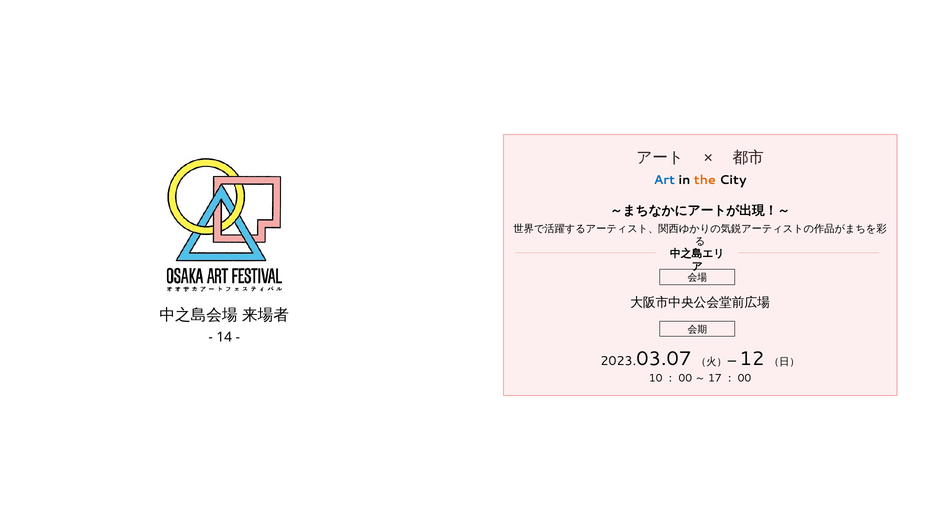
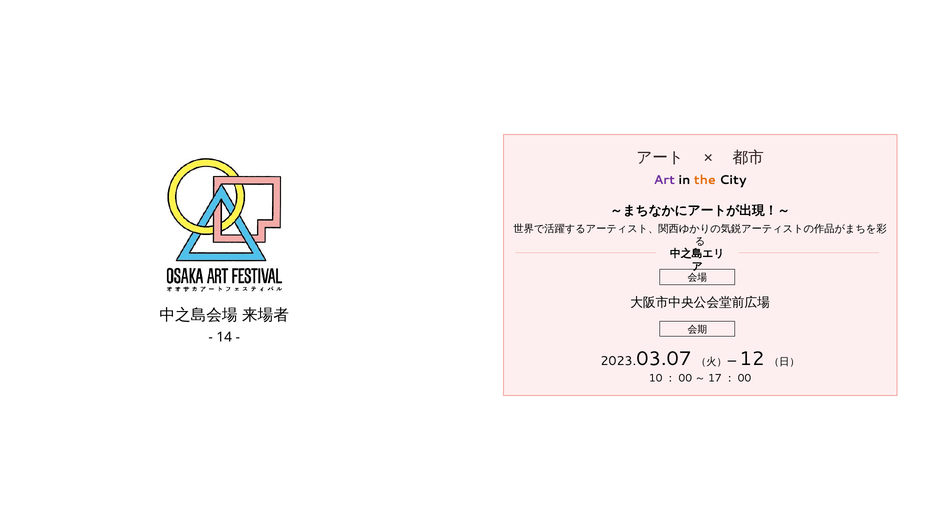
Art colour: blue -> purple (664, 180)
